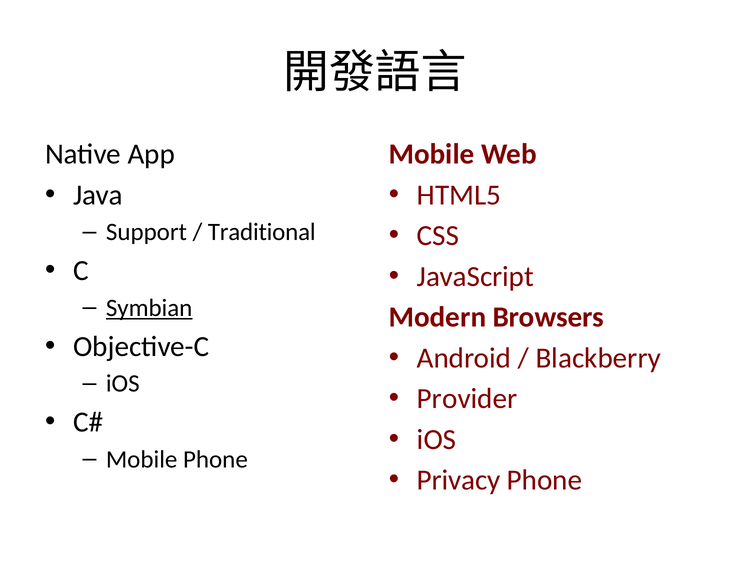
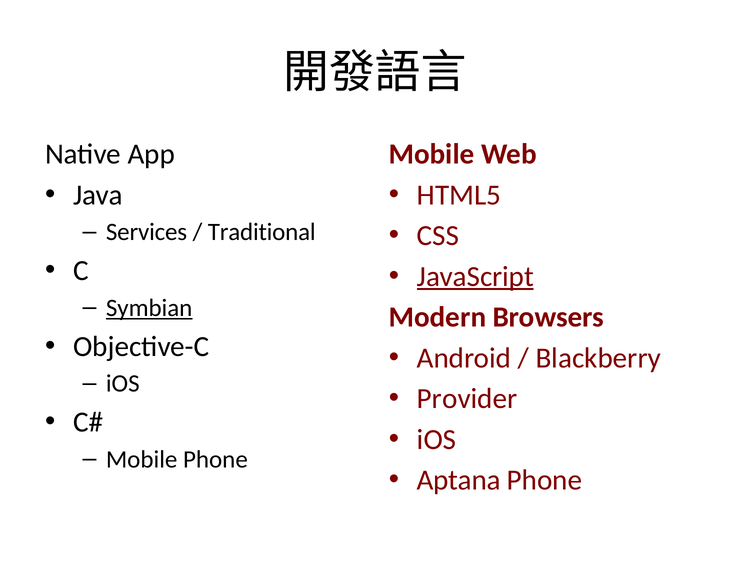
Support: Support -> Services (147, 232)
JavaScript underline: none -> present (475, 277)
Privacy: Privacy -> Aptana (459, 481)
